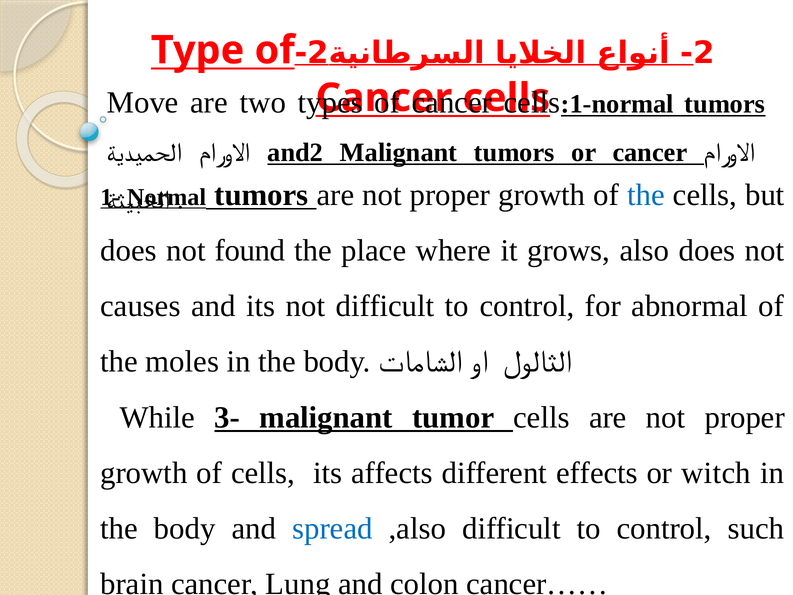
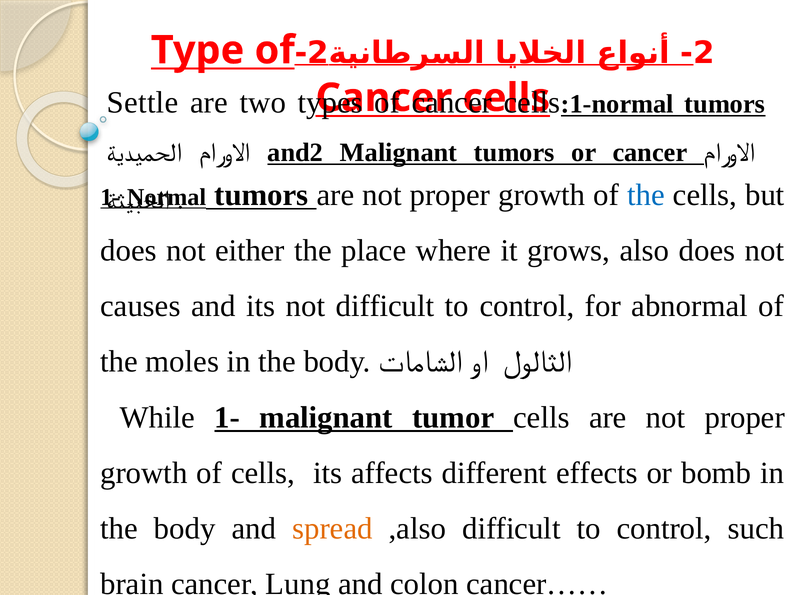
Move: Move -> Settle (143, 103)
found: found -> either (250, 251)
While 3-: 3- -> 1- (227, 417)
witch: witch -> bomb (716, 473)
spread colour: blue -> orange (332, 528)
